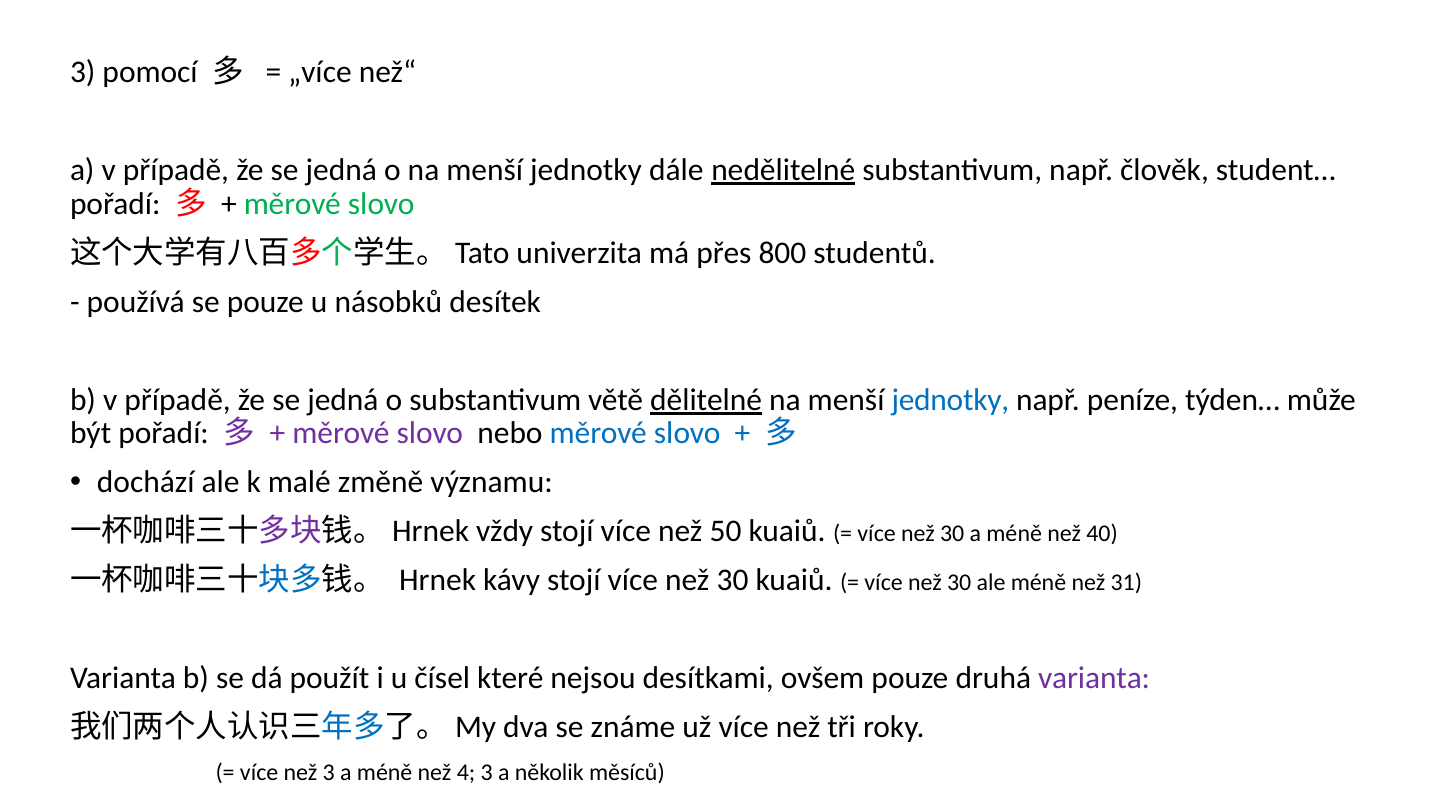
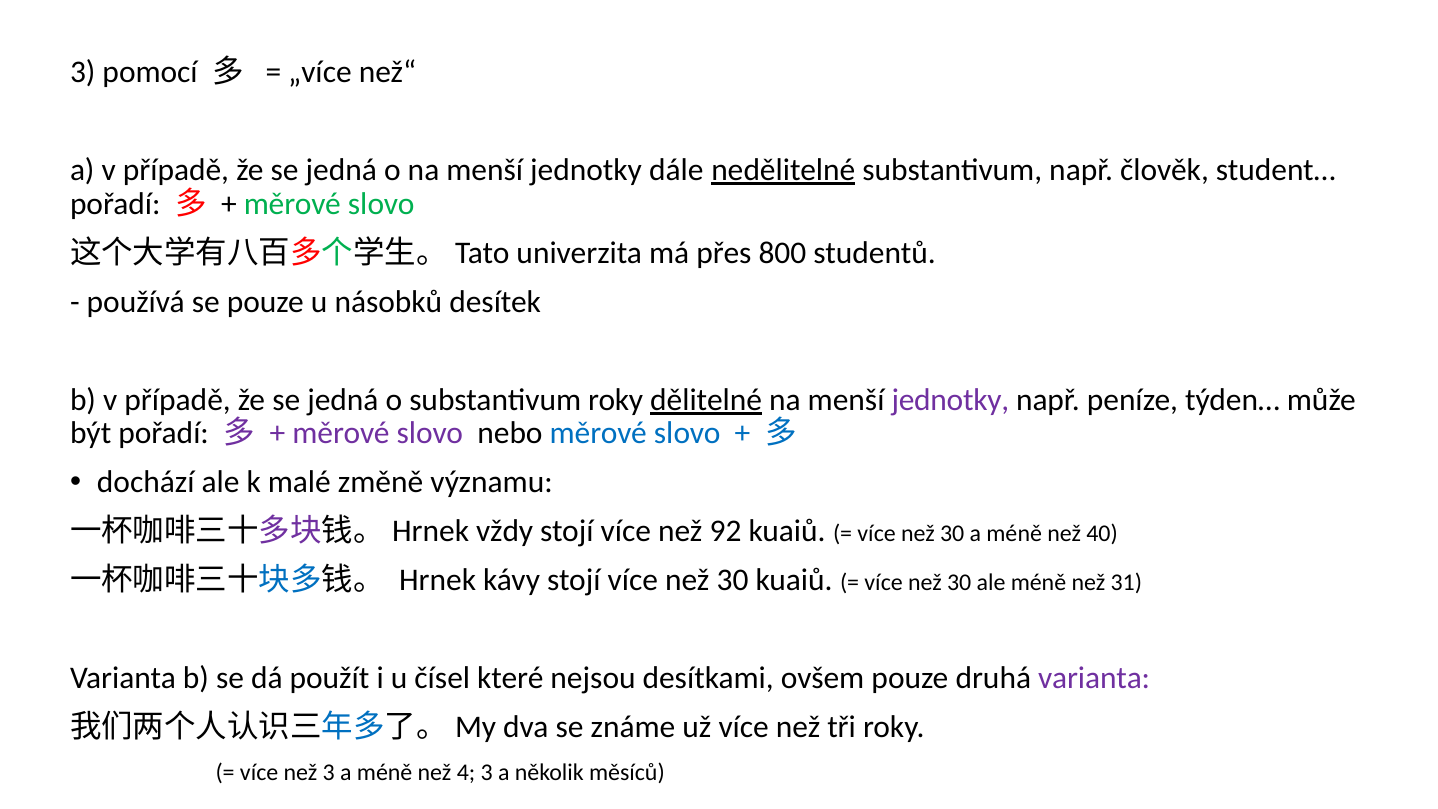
substantivum větě: větě -> roky (616, 400)
jednotky colour: blue -> purple (950, 400)
50: 50 -> 92 (725, 531)
